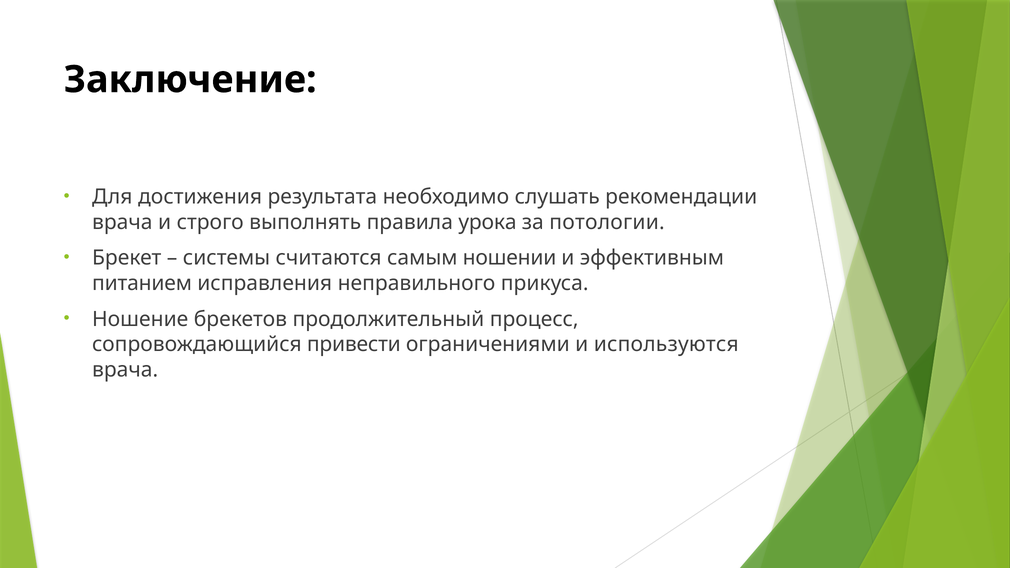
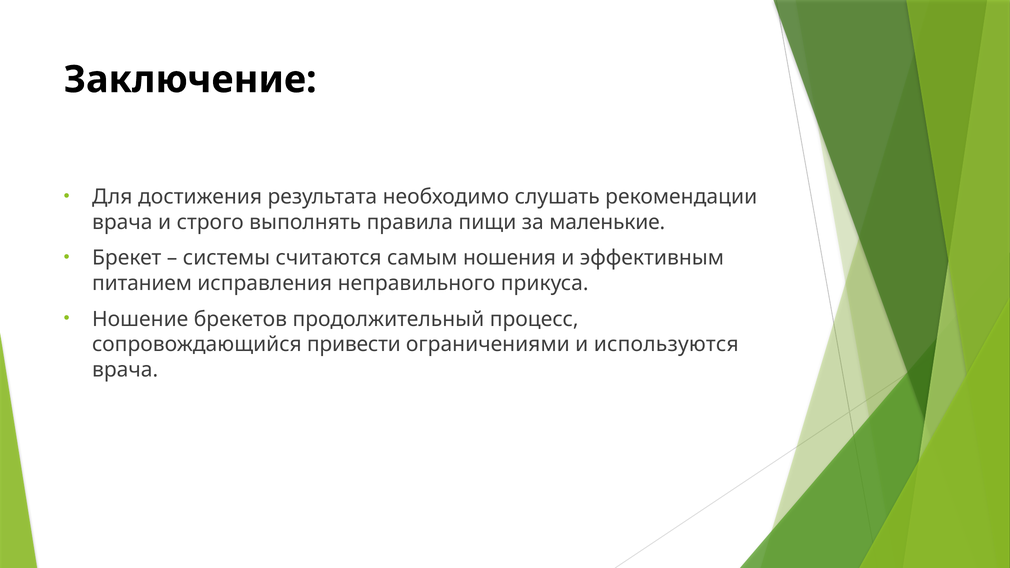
урока: урока -> пищи (487, 222)
потологии: потологии -> маленькие (607, 222)
ношении: ношении -> ношения (509, 258)
